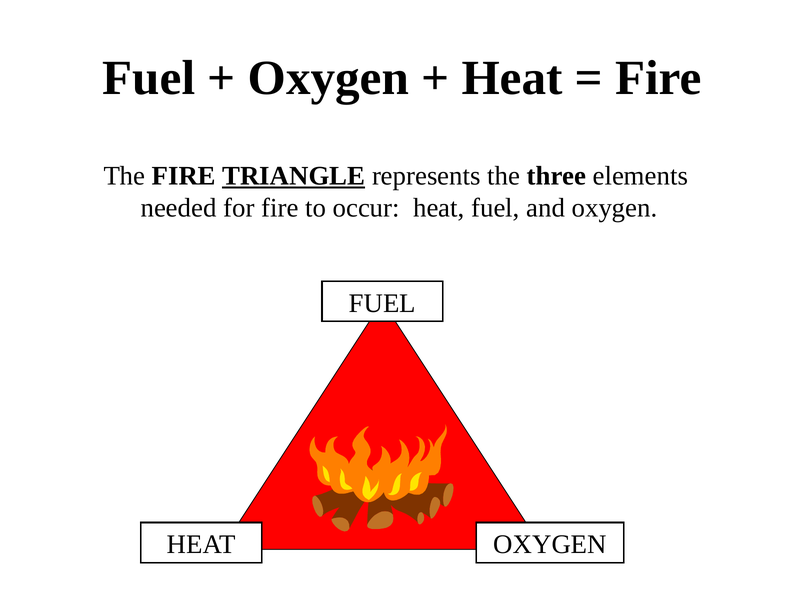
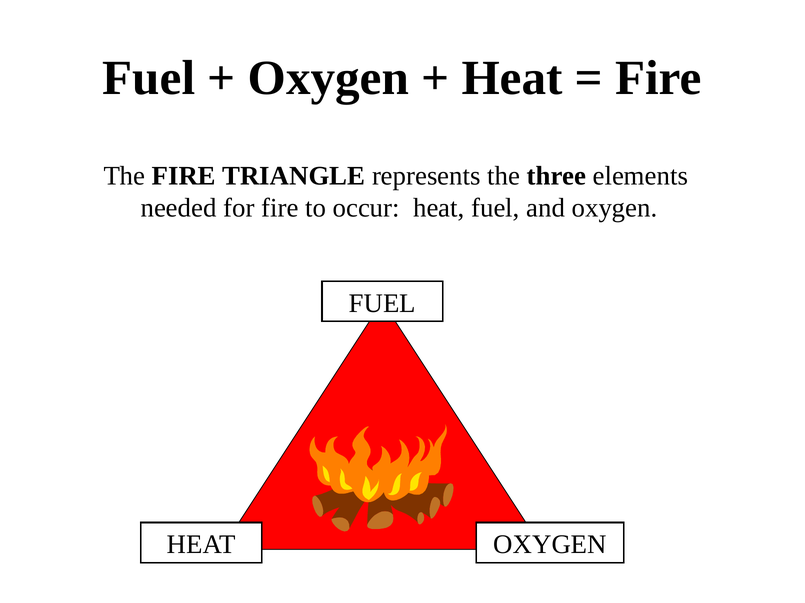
TRIANGLE underline: present -> none (294, 176)
